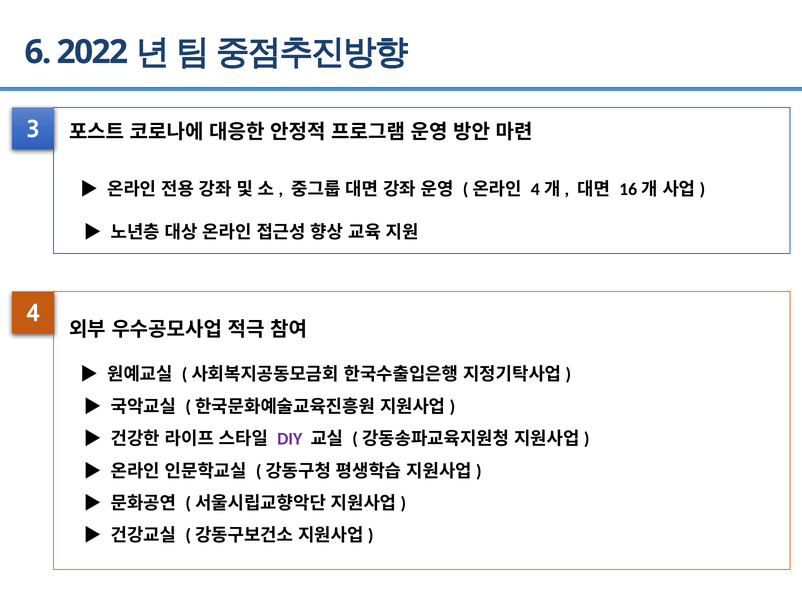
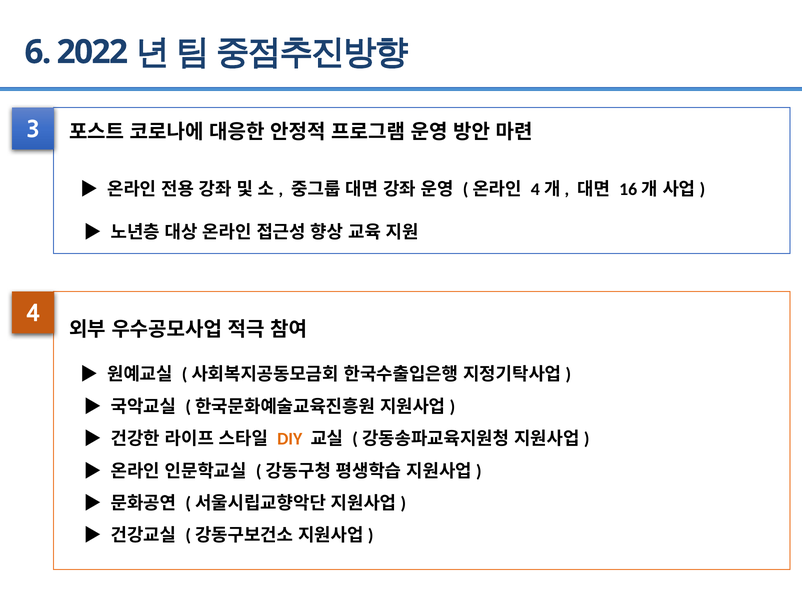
DIY colour: purple -> orange (290, 439)
